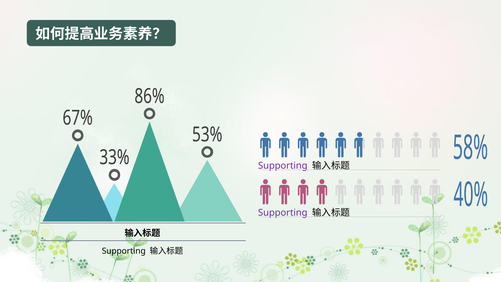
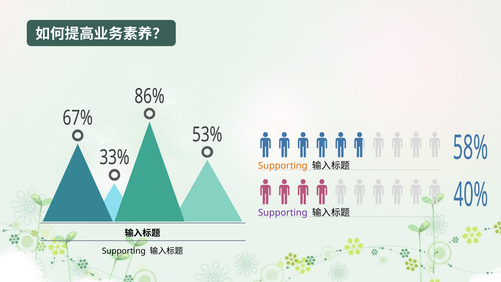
Supporting colour: purple -> orange (283, 165)
